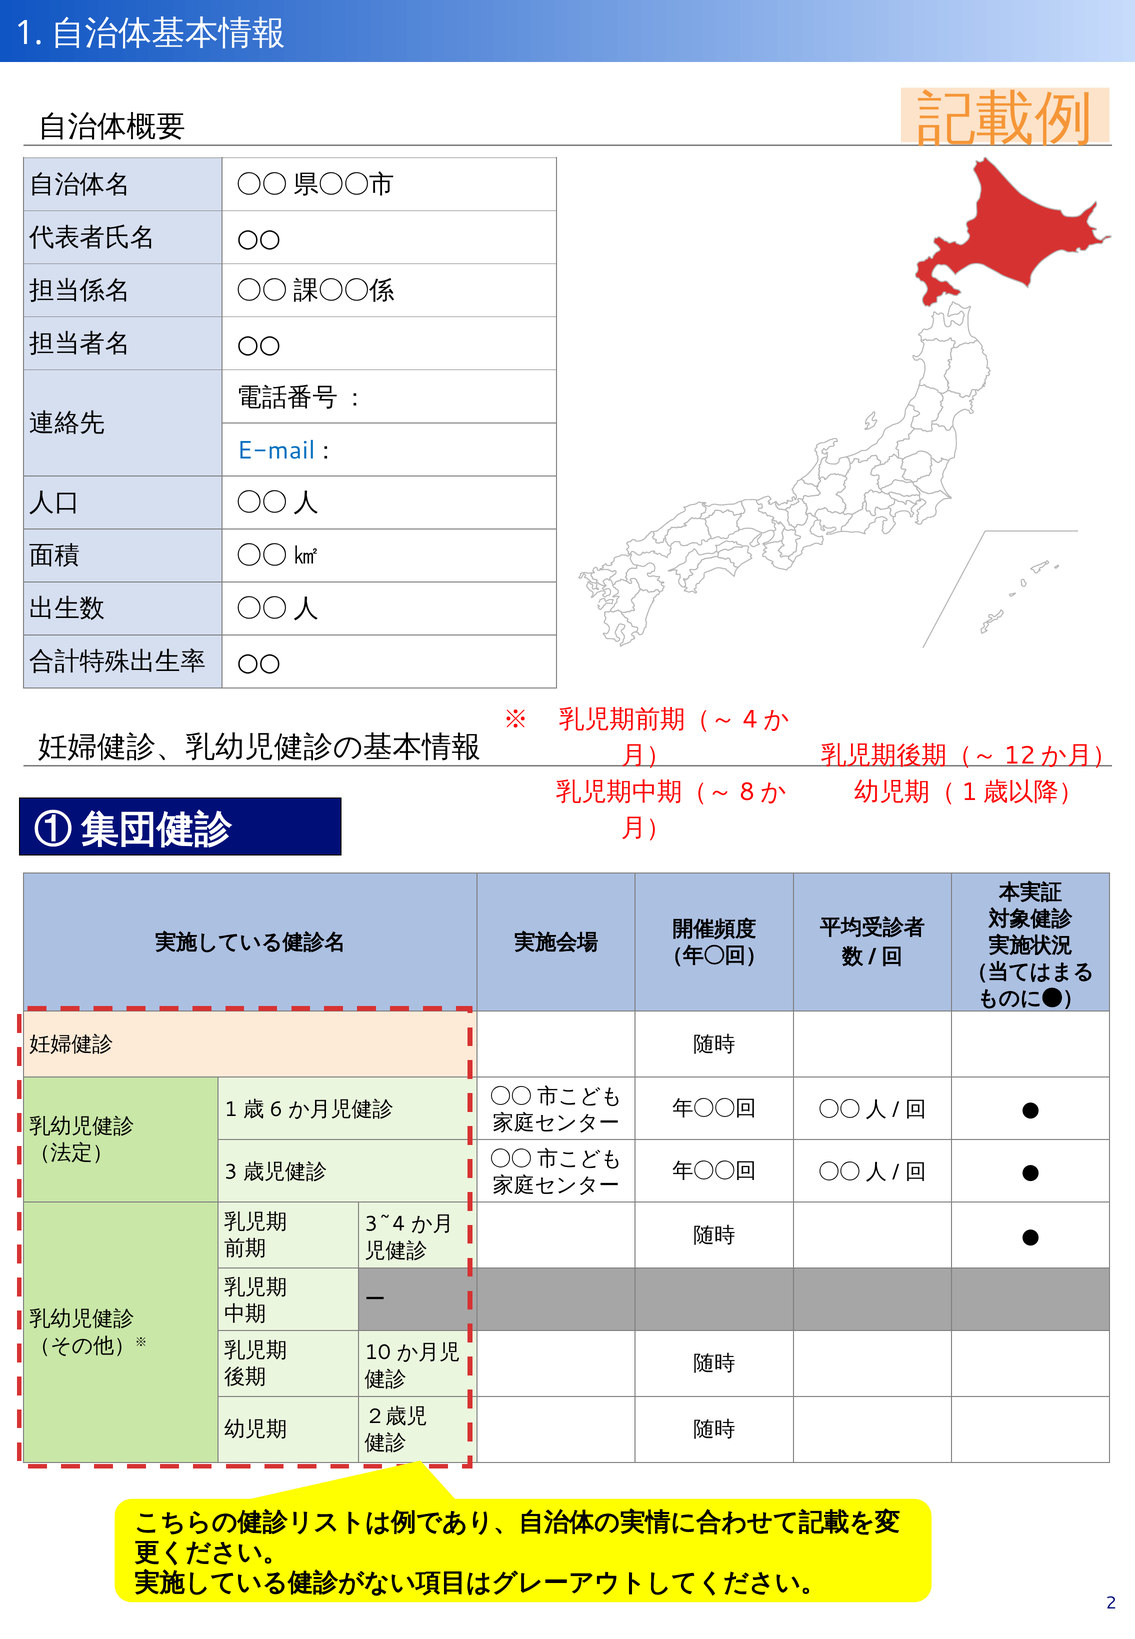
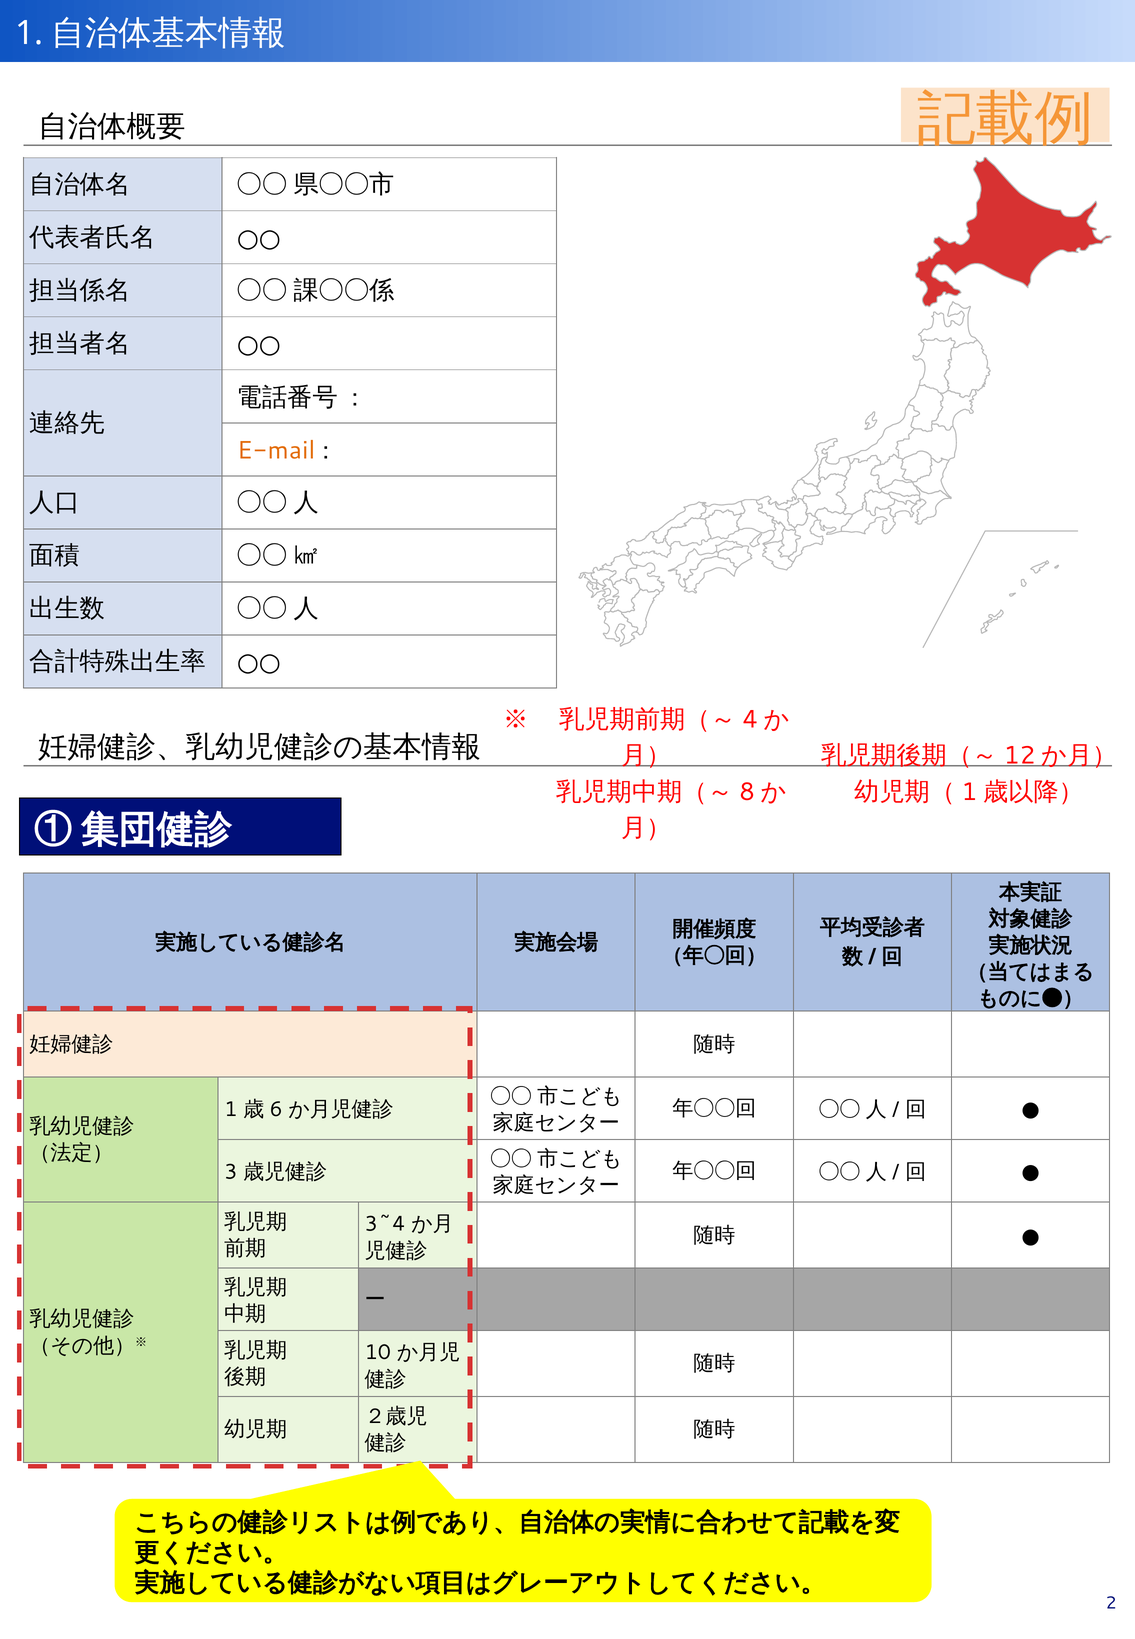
E-mail colour: blue -> orange (276, 451)
